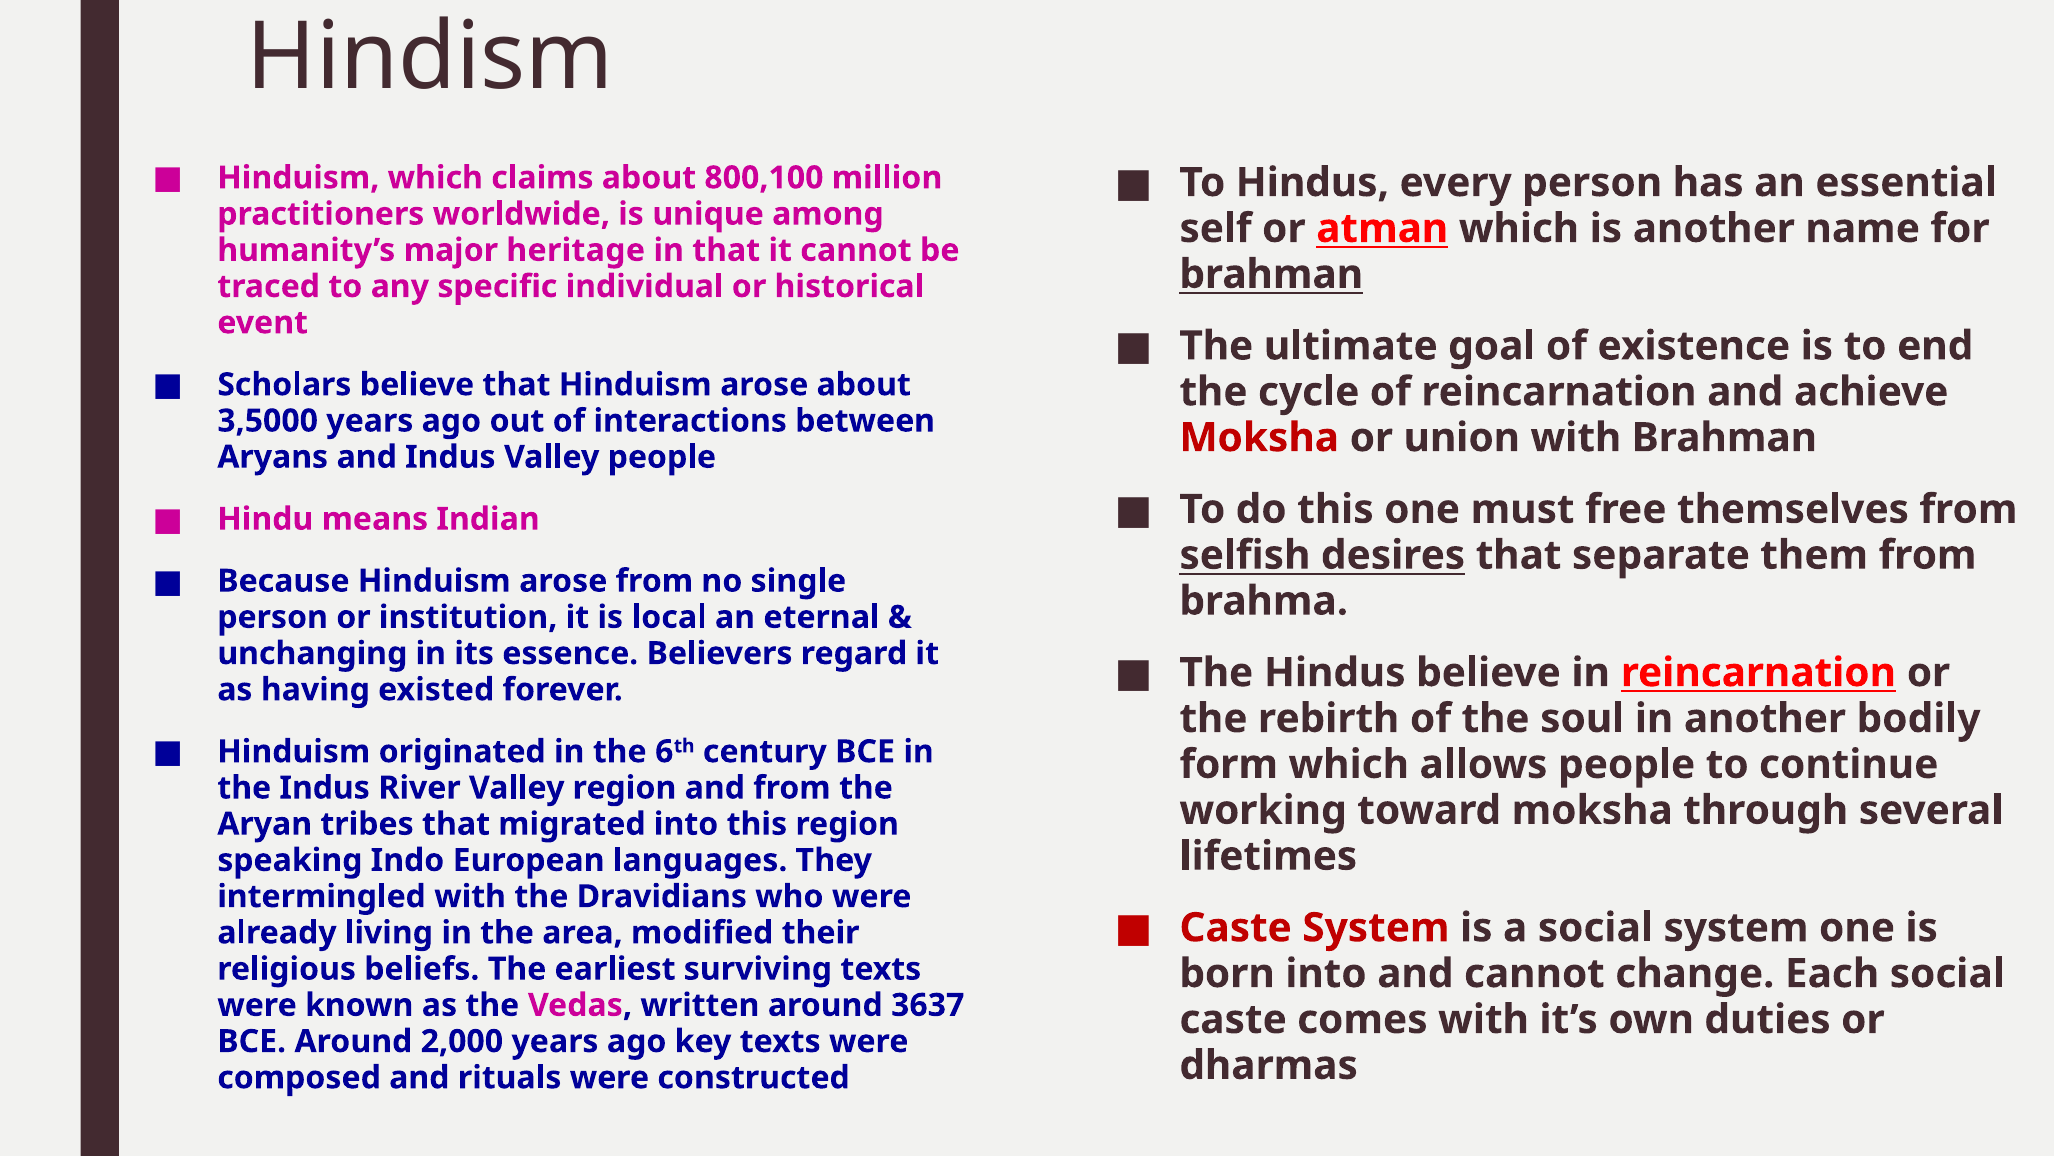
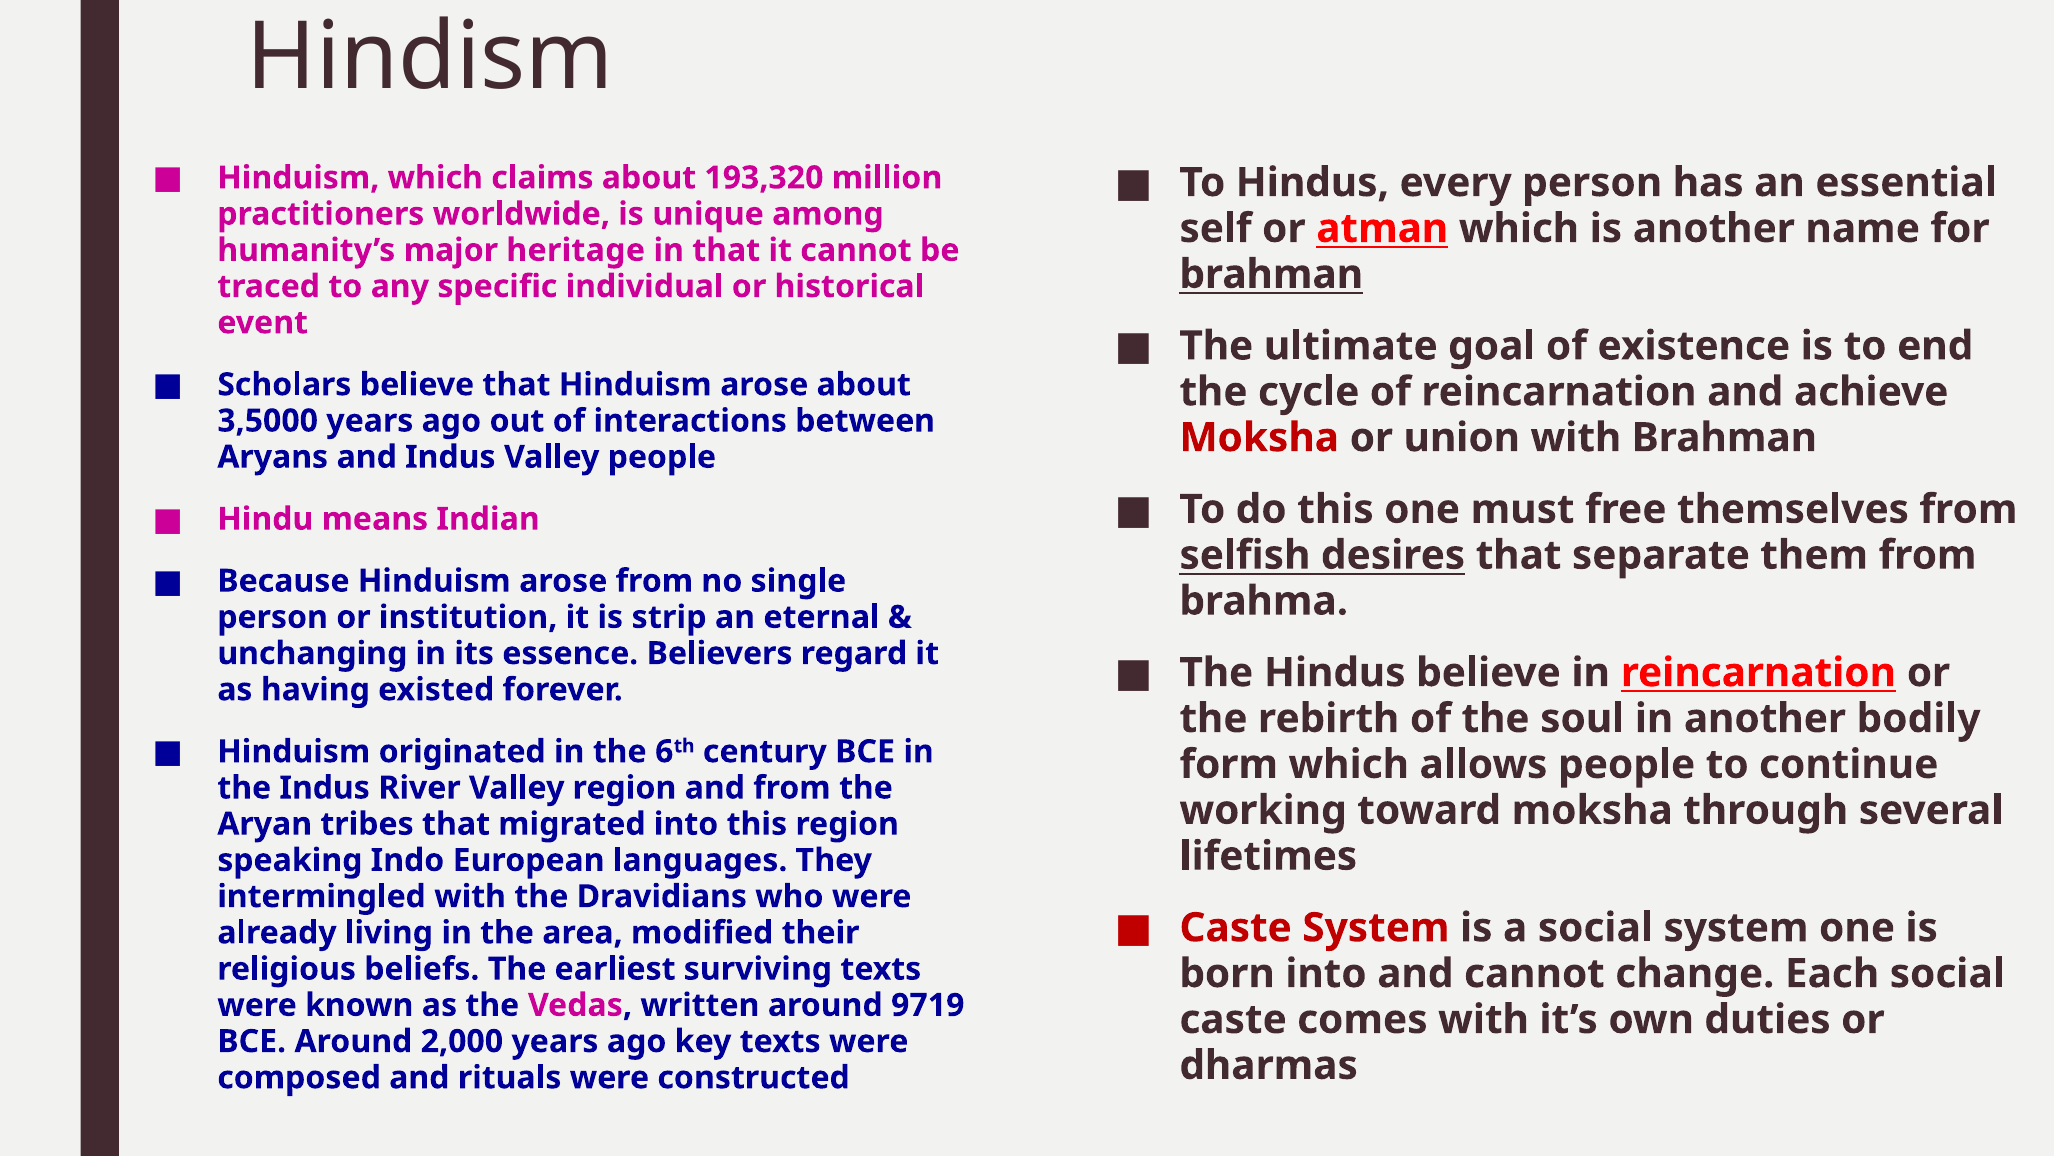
800,100: 800,100 -> 193,320 (764, 178)
local: local -> strip (669, 617)
3637: 3637 -> 9719 (928, 1005)
